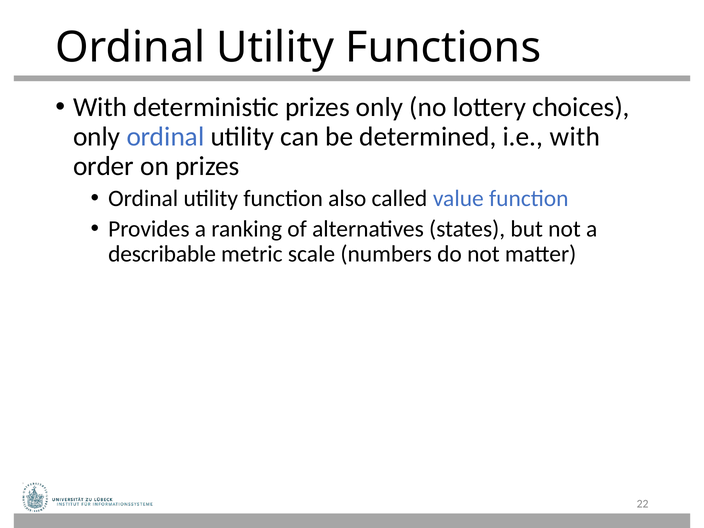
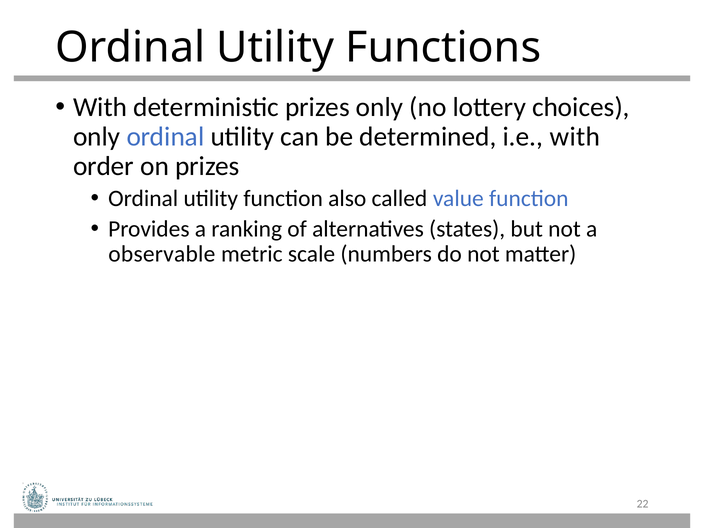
describable: describable -> observable (162, 254)
